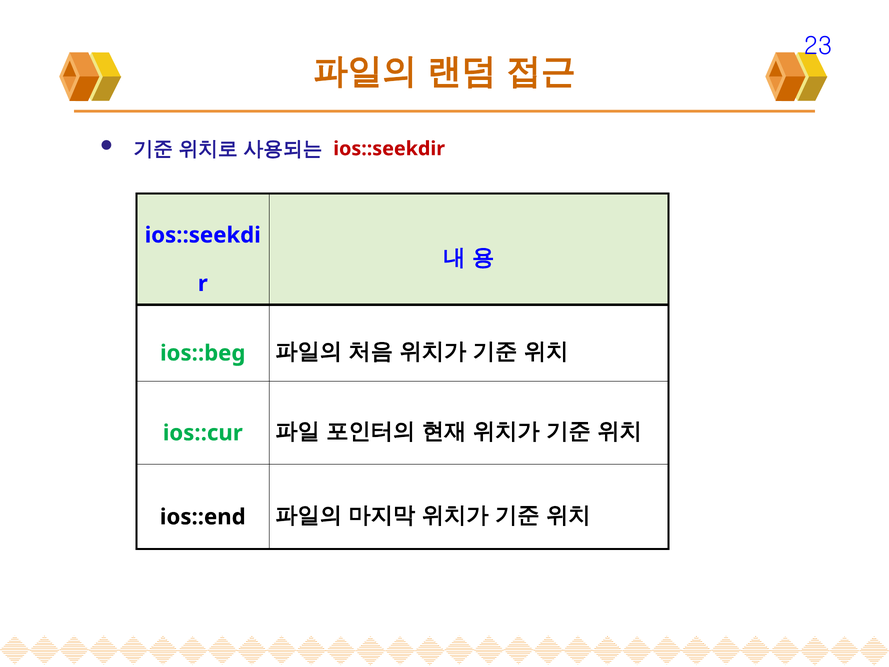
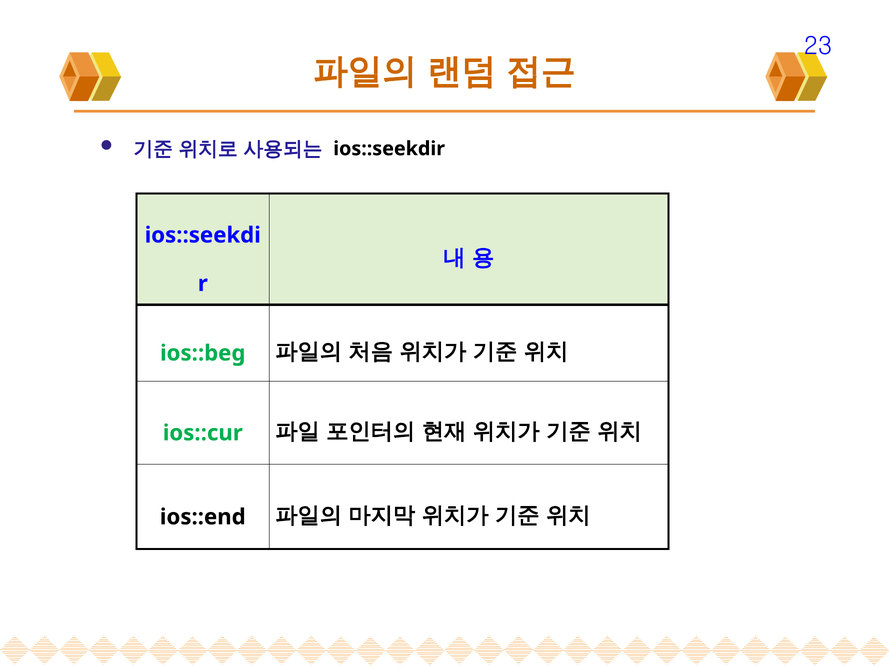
ios::seekdir colour: red -> black (389, 149)
